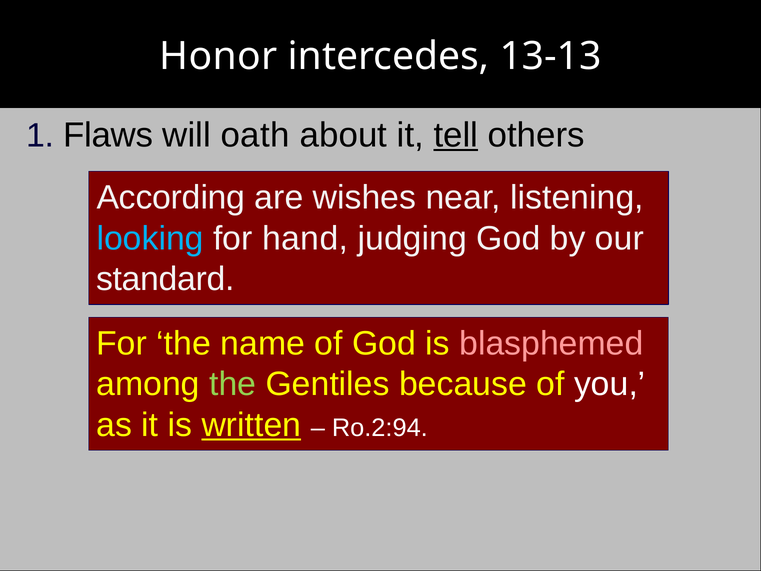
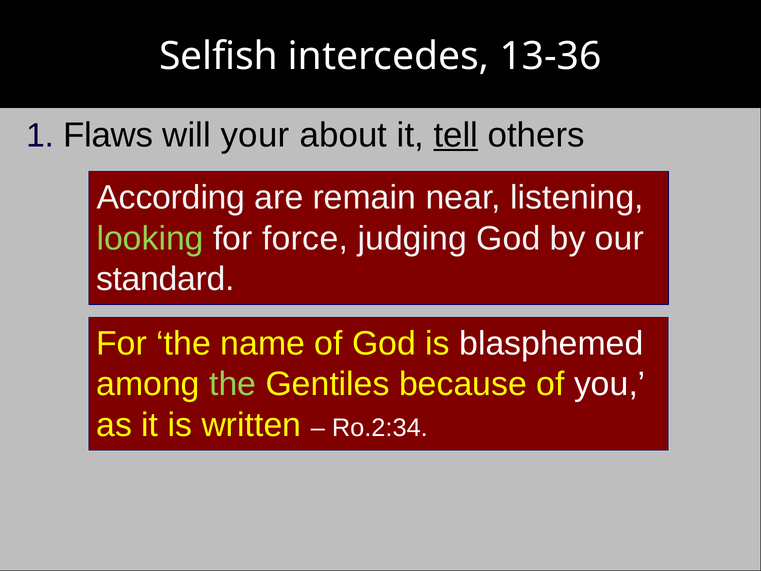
Honor: Honor -> Selfish (219, 57)
13-13: 13-13 -> 13-36 (551, 57)
oath: oath -> your (255, 135)
wishes: wishes -> remain (364, 198)
looking colour: light blue -> light green (150, 238)
hand: hand -> force (305, 238)
blasphemed colour: pink -> white (551, 344)
written underline: present -> none (251, 425)
Ro.2:94: Ro.2:94 -> Ro.2:34 (380, 428)
